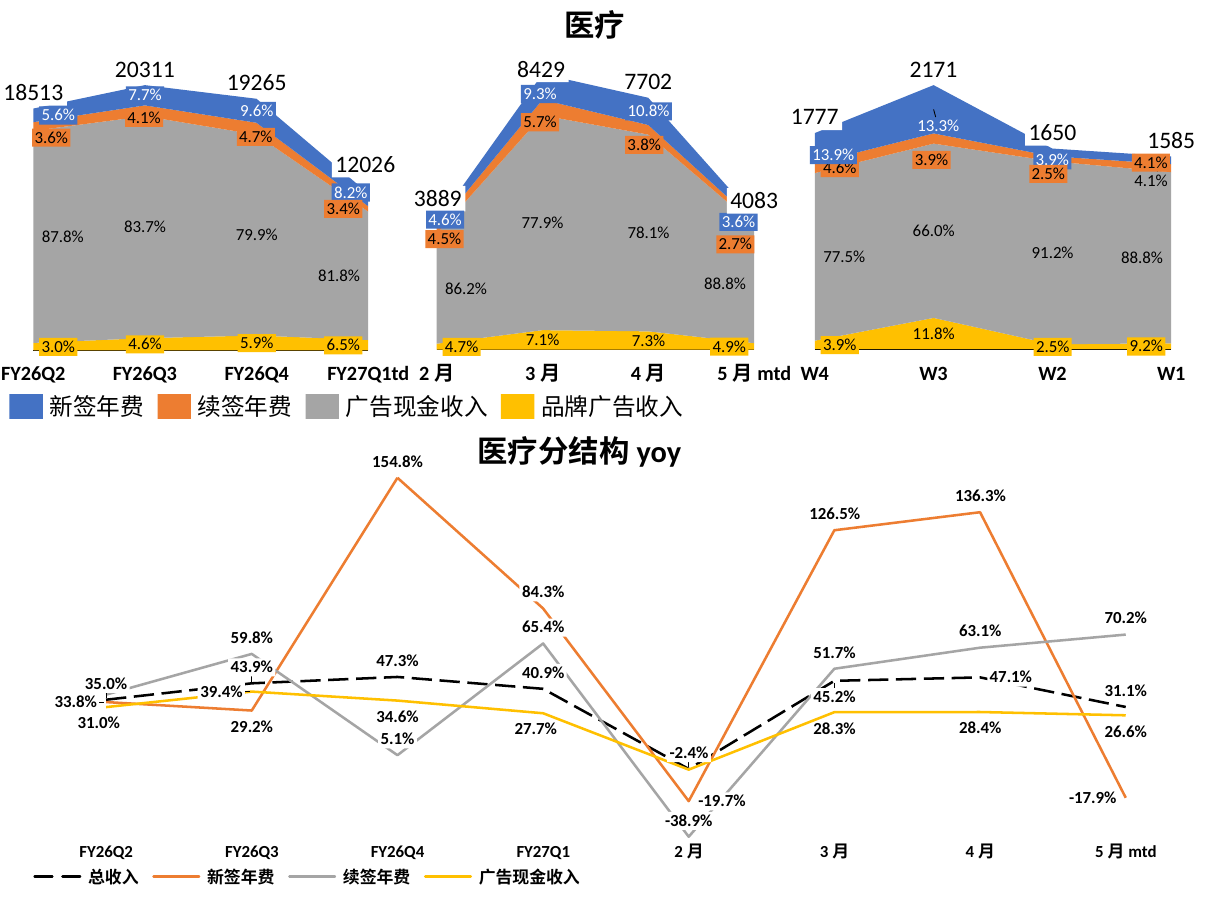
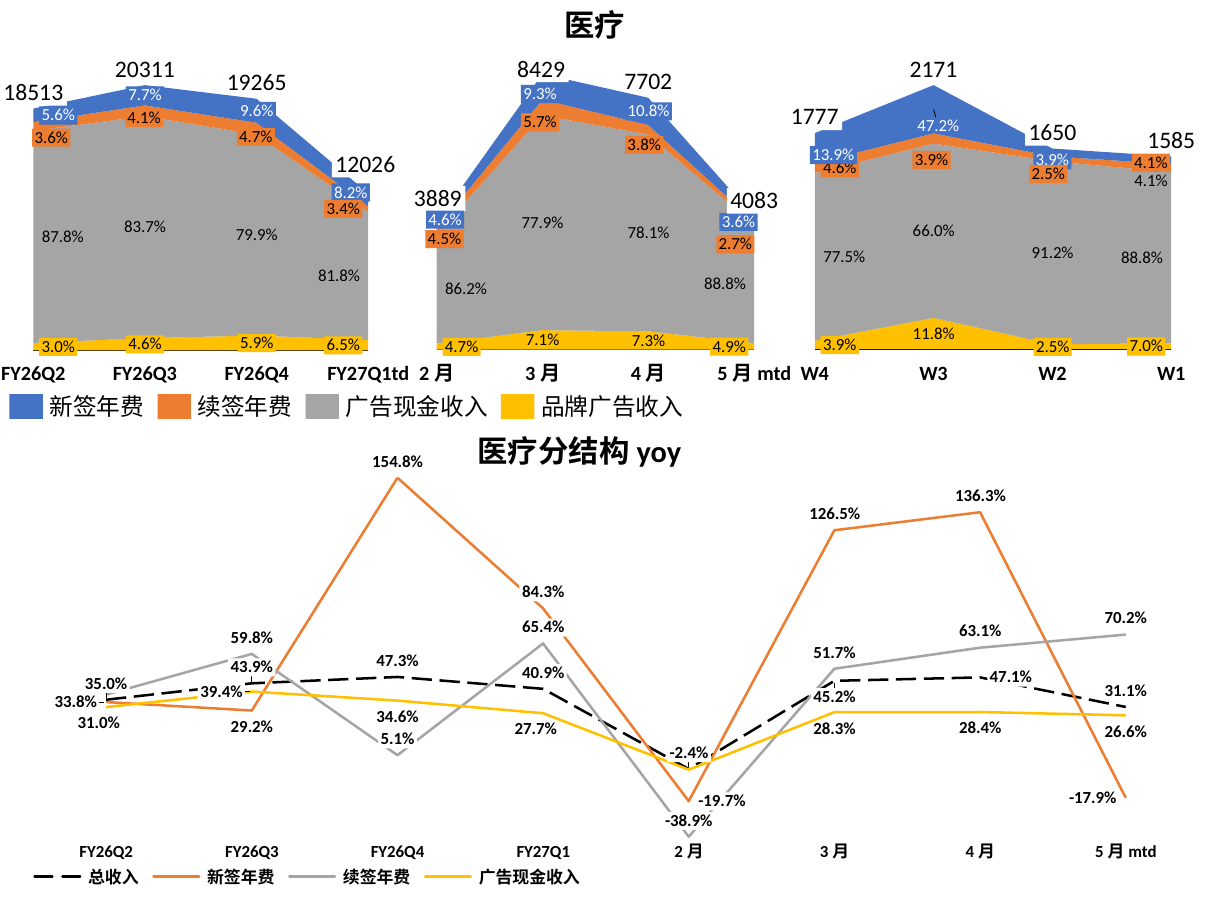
13.3%: 13.3% -> 47.2% (938, 126)
9.2%: 9.2% -> 7.0% (1146, 346)
